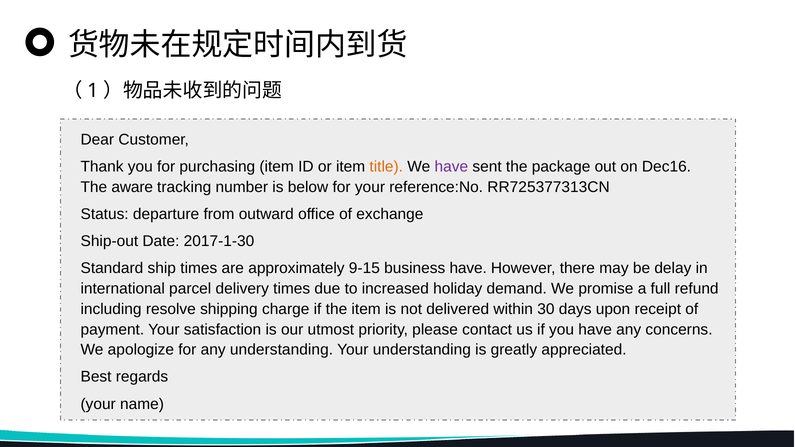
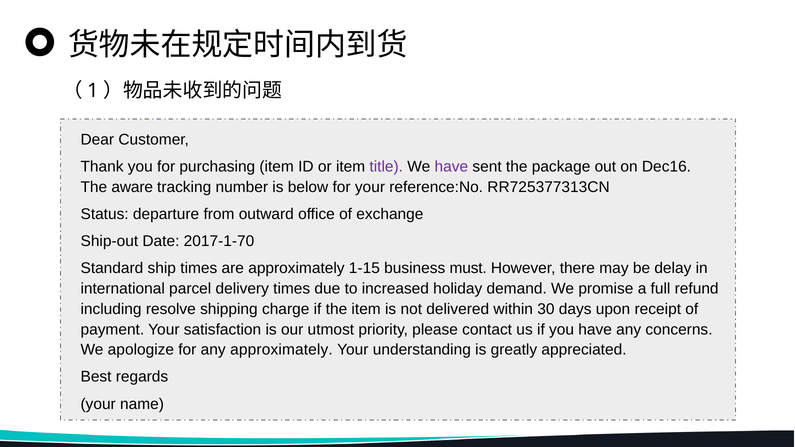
title colour: orange -> purple (386, 167)
2017-1-30: 2017-1-30 -> 2017-1-70 (219, 241)
9-15: 9-15 -> 1-15 (364, 268)
business have: have -> must (468, 268)
any understanding: understanding -> approximately (281, 350)
